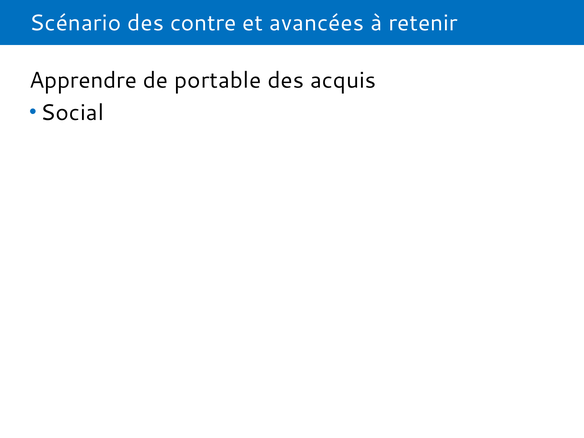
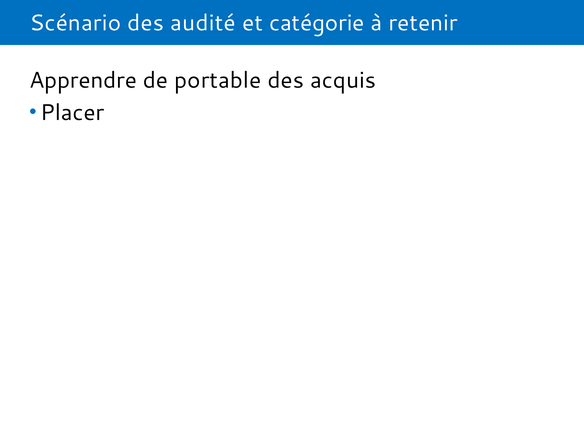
contre: contre -> audité (203, 23)
avancées: avancées -> catégorie (317, 23)
Social: Social -> Placer (72, 113)
